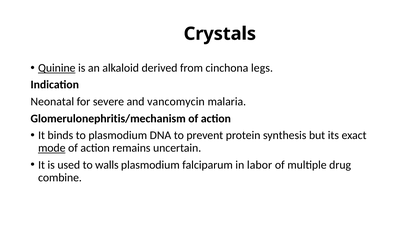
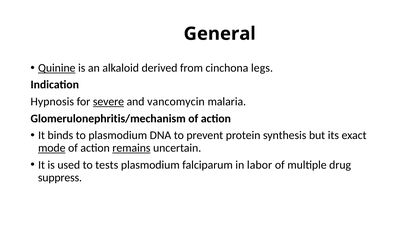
Crystals: Crystals -> General (220, 34)
Neonatal: Neonatal -> Hypnosis (52, 101)
severe underline: none -> present (108, 101)
remains underline: none -> present (131, 148)
walls: walls -> tests (107, 164)
combine: combine -> suppress (60, 177)
